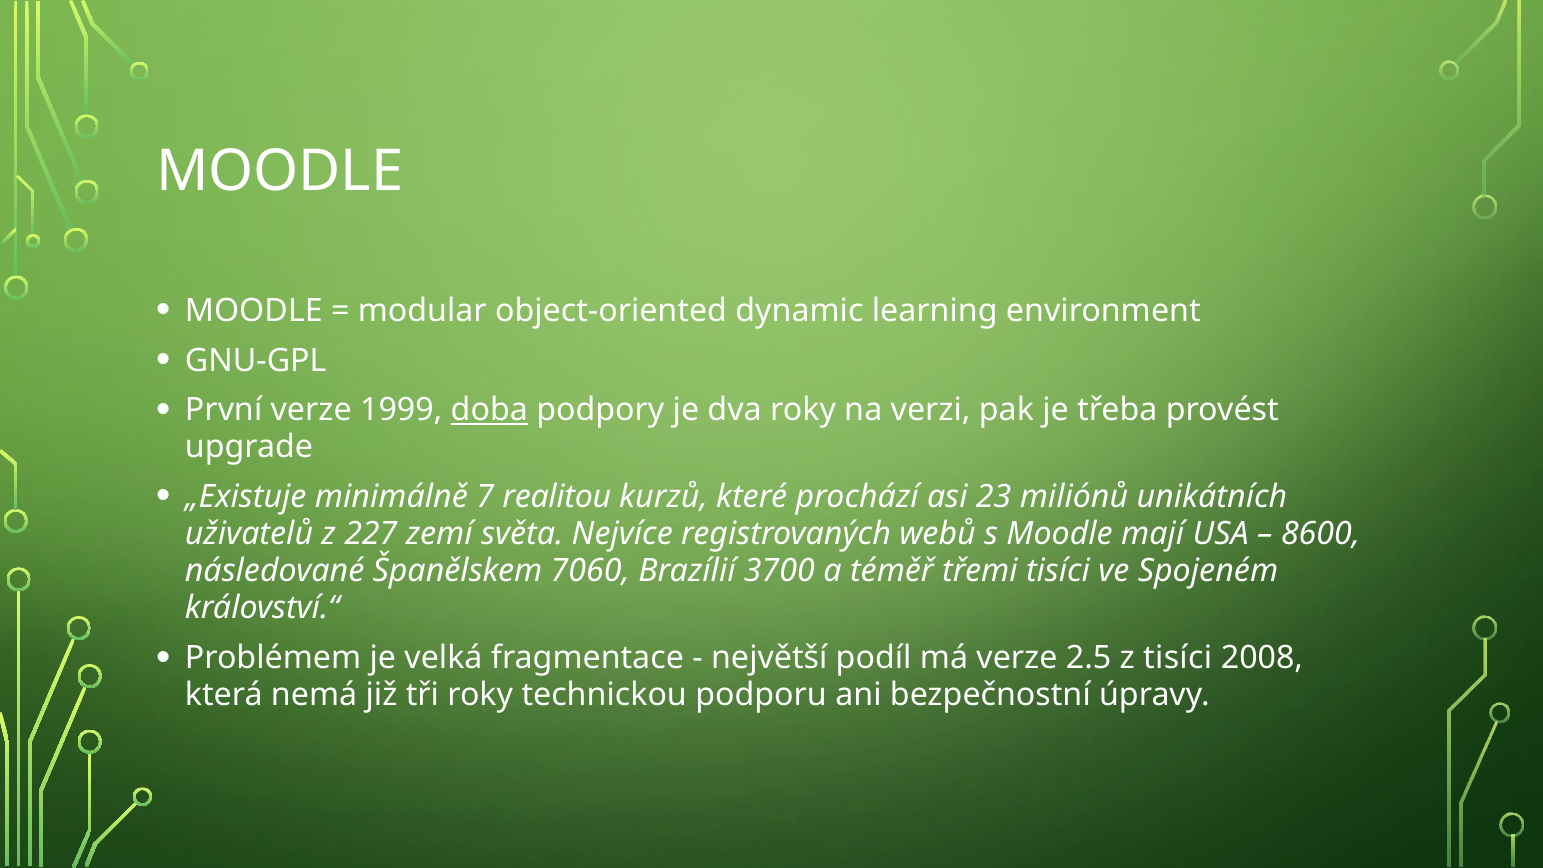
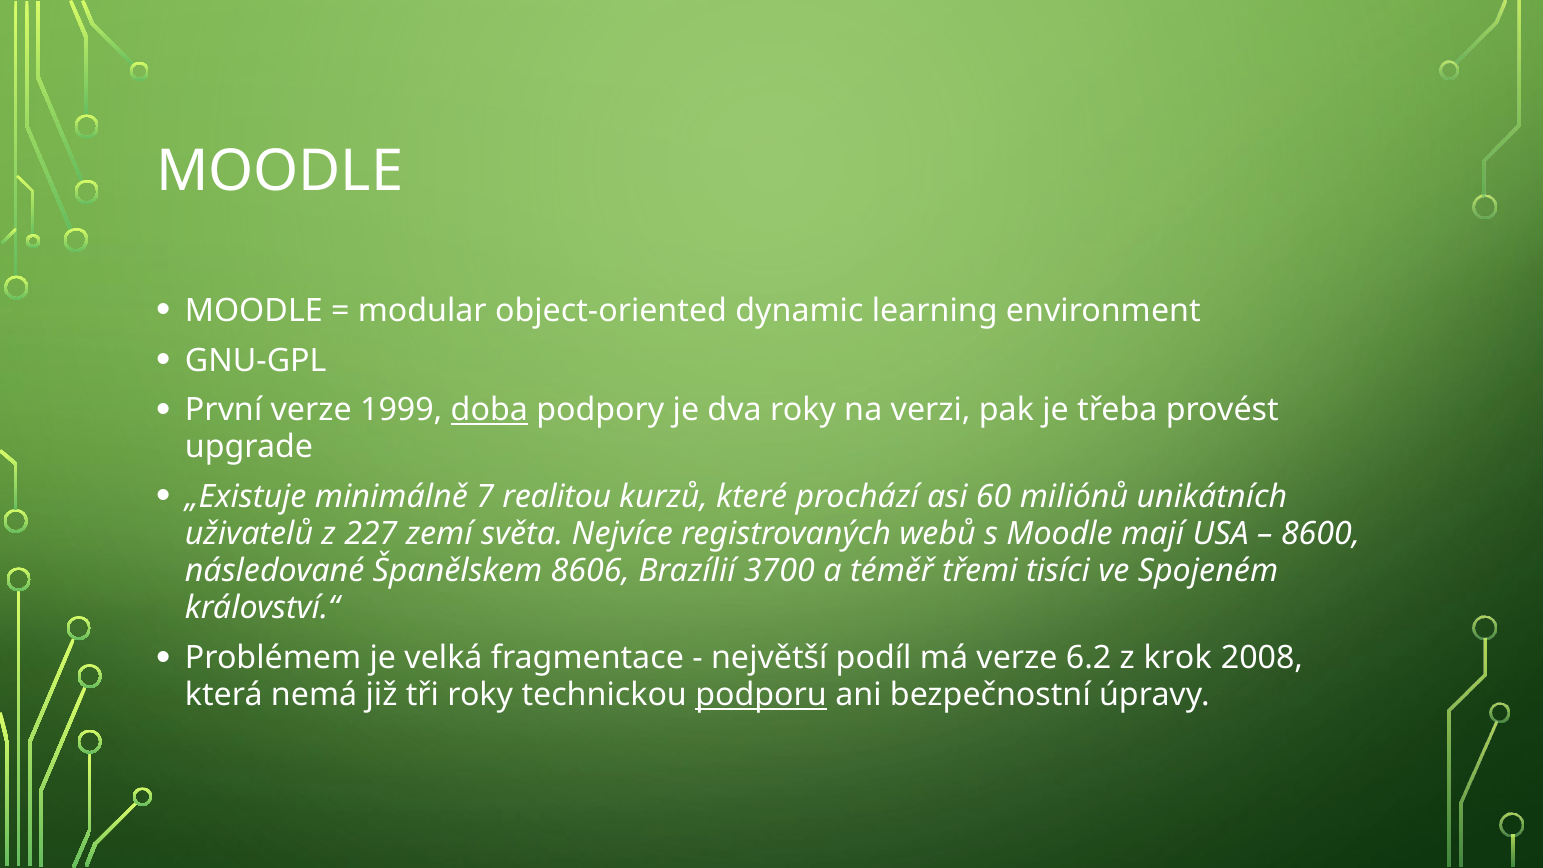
23: 23 -> 60 (994, 497)
7060: 7060 -> 8606 (590, 571)
2.5: 2.5 -> 6.2 (1089, 658)
z tisíci: tisíci -> krok (1178, 658)
podporu underline: none -> present (761, 695)
